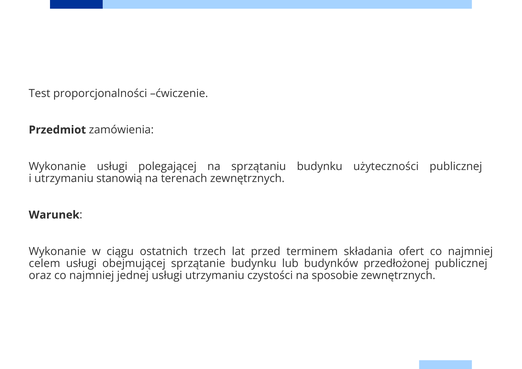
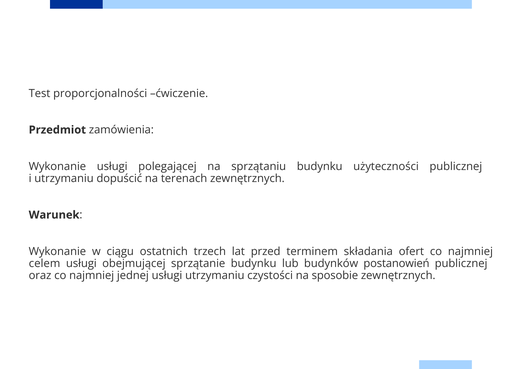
stanowią: stanowią -> dopuścić (119, 178)
przedłożonej: przedłożonej -> postanowień (396, 264)
